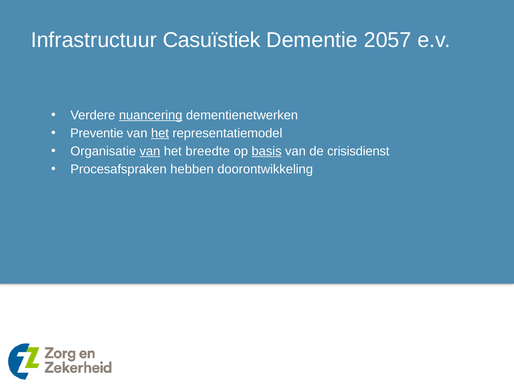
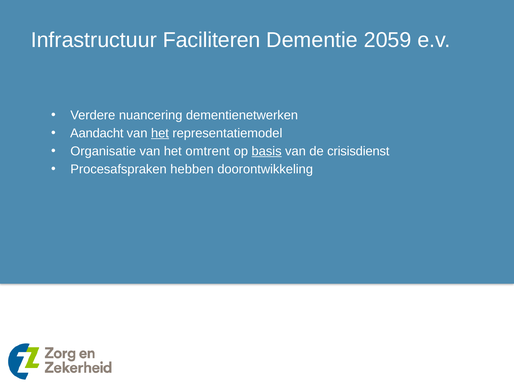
Casuïstiek: Casuïstiek -> Faciliteren (212, 40)
2057: 2057 -> 2059 (388, 40)
nuancering underline: present -> none (151, 115)
Preventie: Preventie -> Aandacht (97, 133)
van underline: present -> none (150, 151)
breedte: breedte -> omtrent (208, 151)
